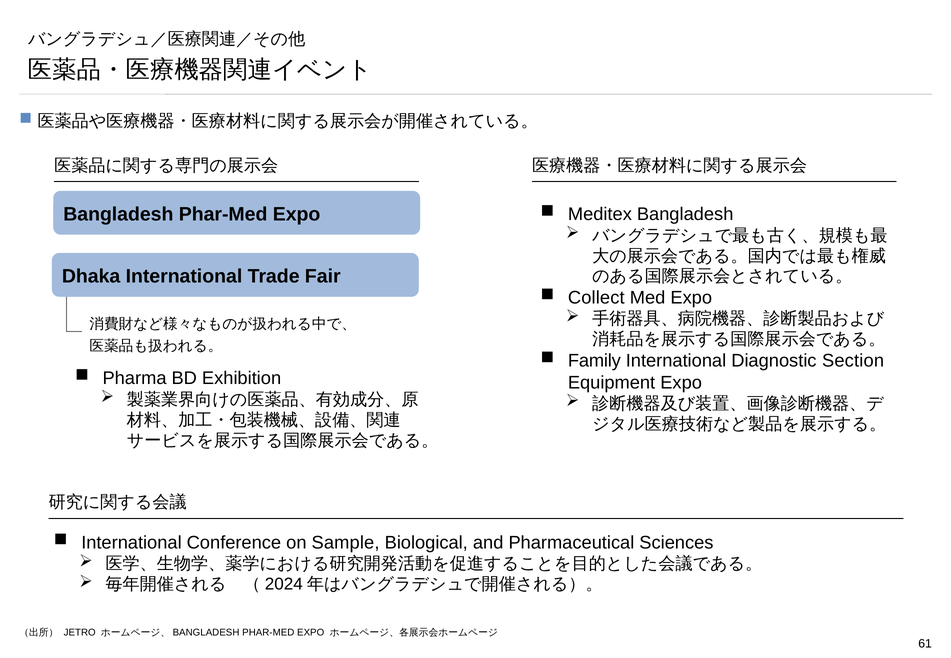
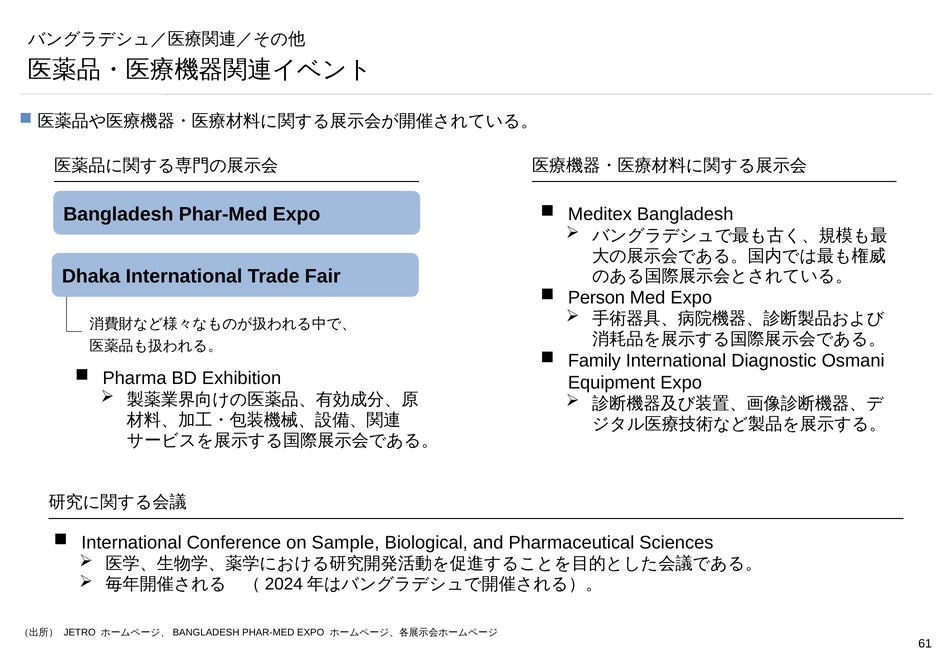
Collect: Collect -> Person (596, 298)
Section: Section -> Osmani (853, 361)
